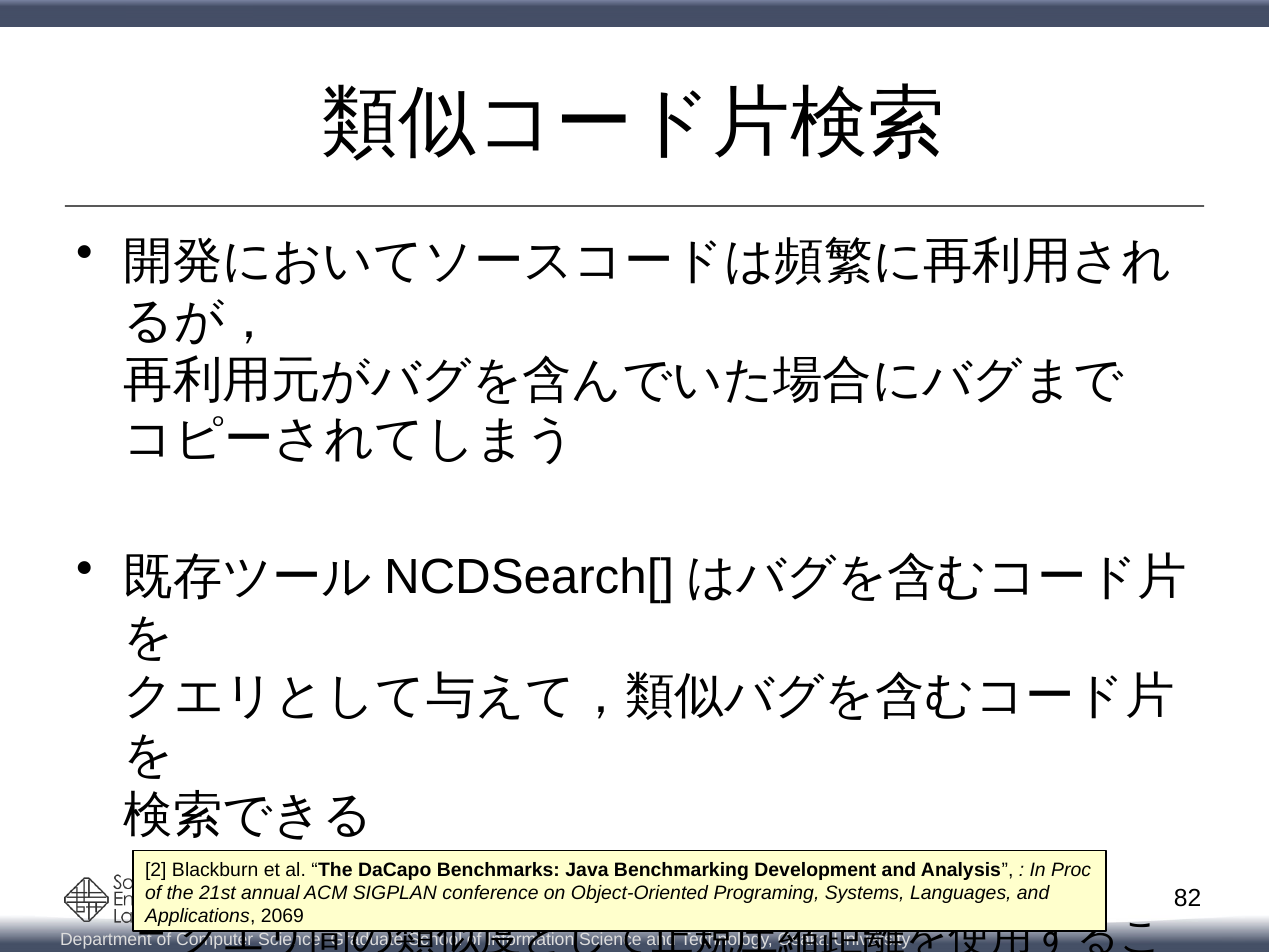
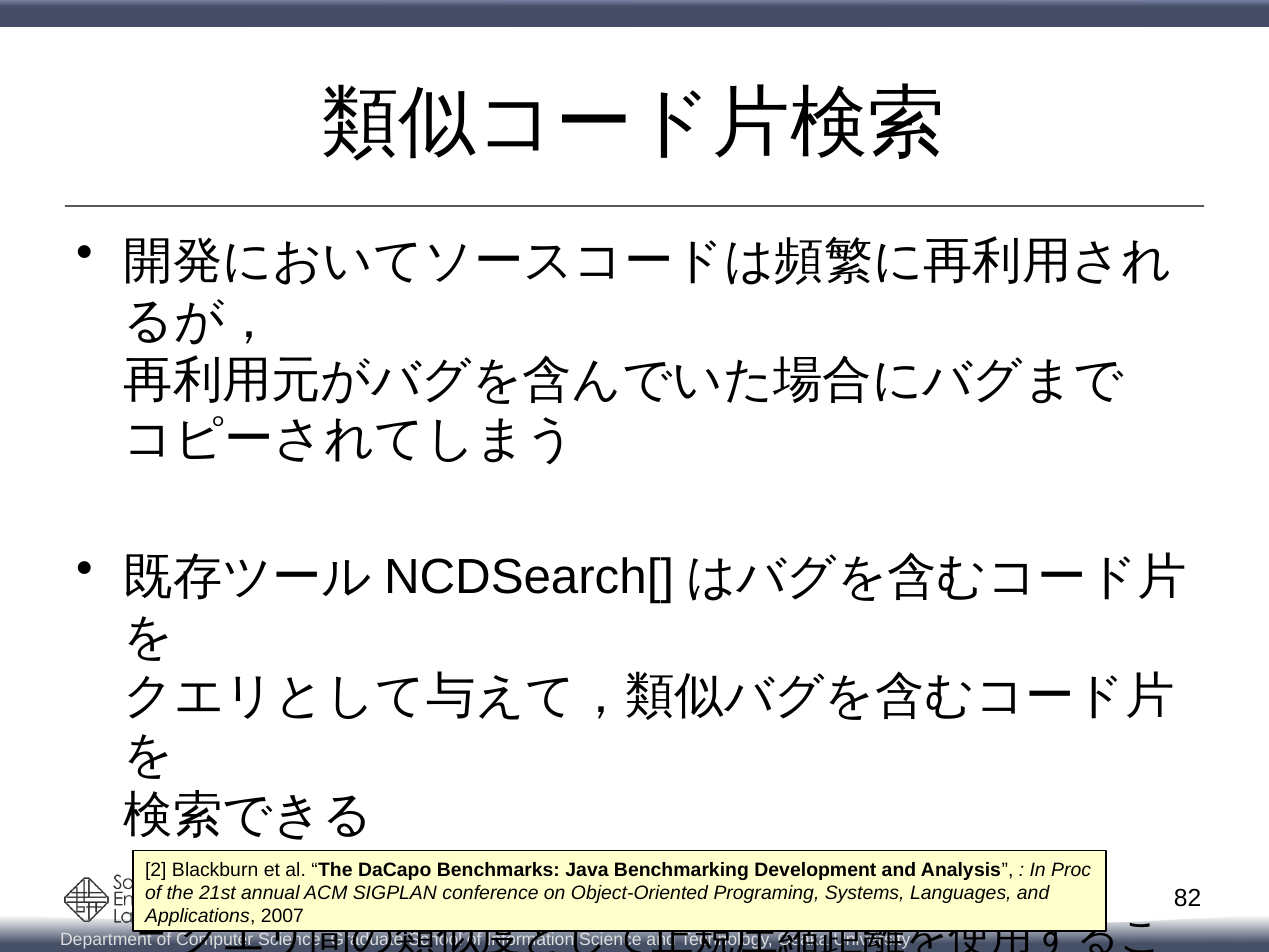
2069: 2069 -> 2007 (282, 916)
